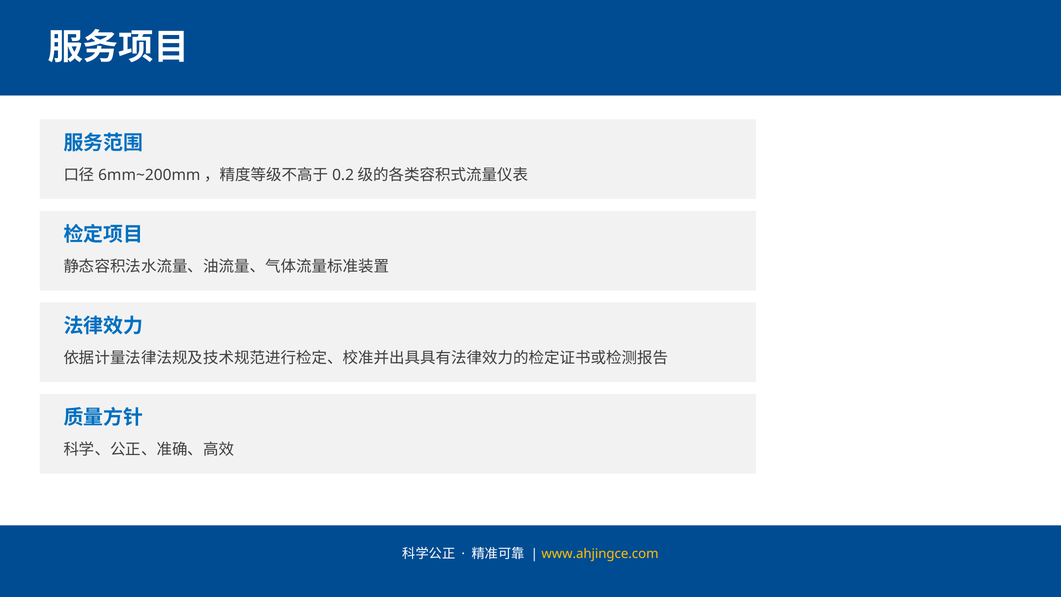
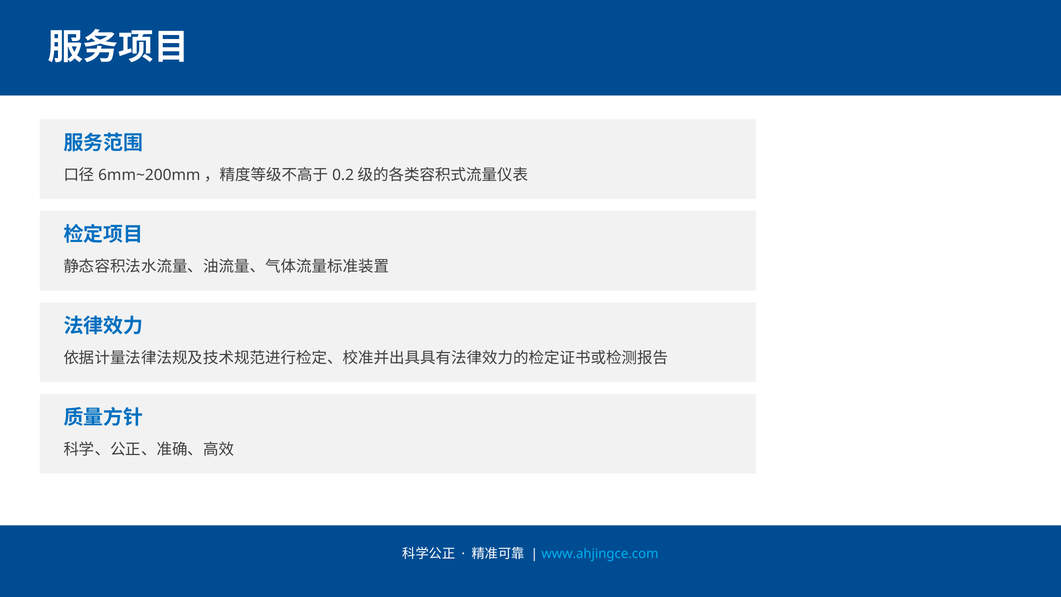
www.ahjingce.com colour: yellow -> light blue (600, 554)
